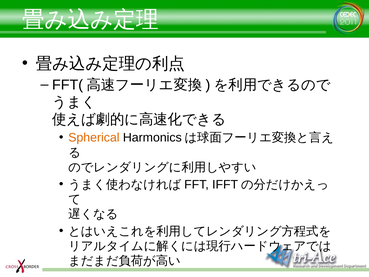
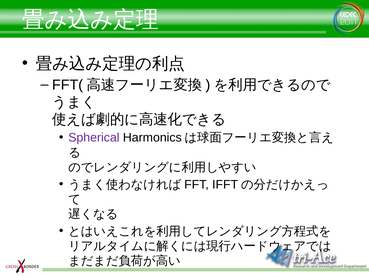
Spherical colour: orange -> purple (94, 138)
